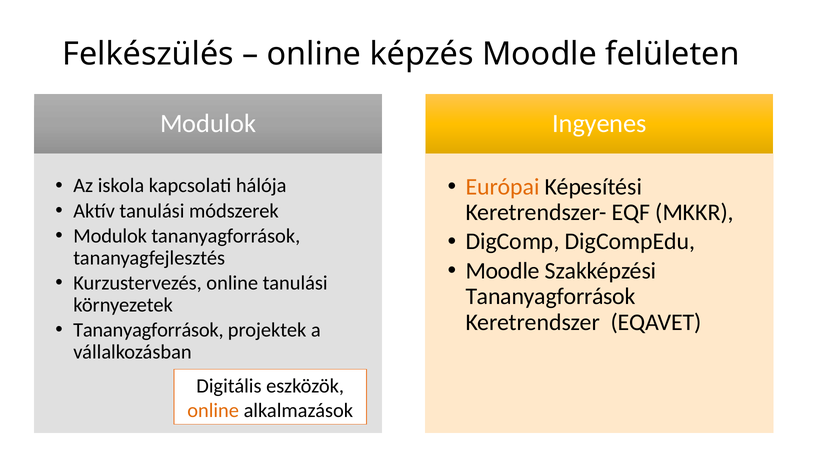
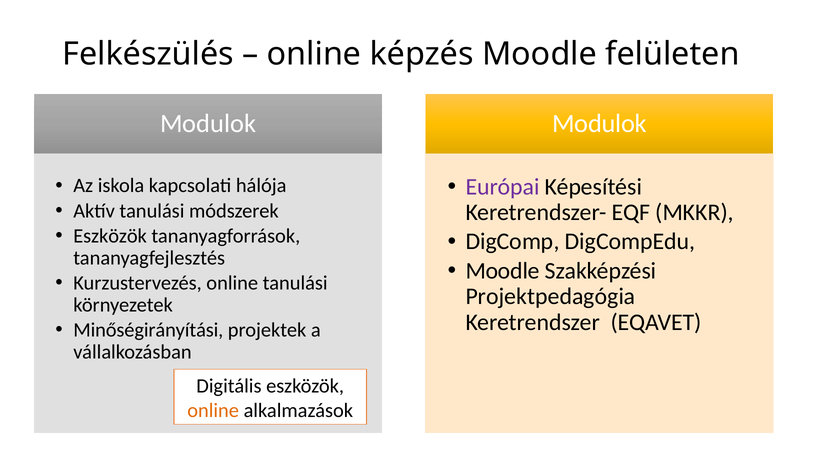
Modulok Ingyenes: Ingyenes -> Modulok (599, 124)
Európai colour: orange -> purple (503, 187)
Modulok: Modulok -> Eszközök (110, 236)
Tananyagforrások: Tananyagforrások -> Projektpedagógia (550, 297)
Tananyagforrások: Tananyagforrások -> Minőségirányítási (148, 330)
